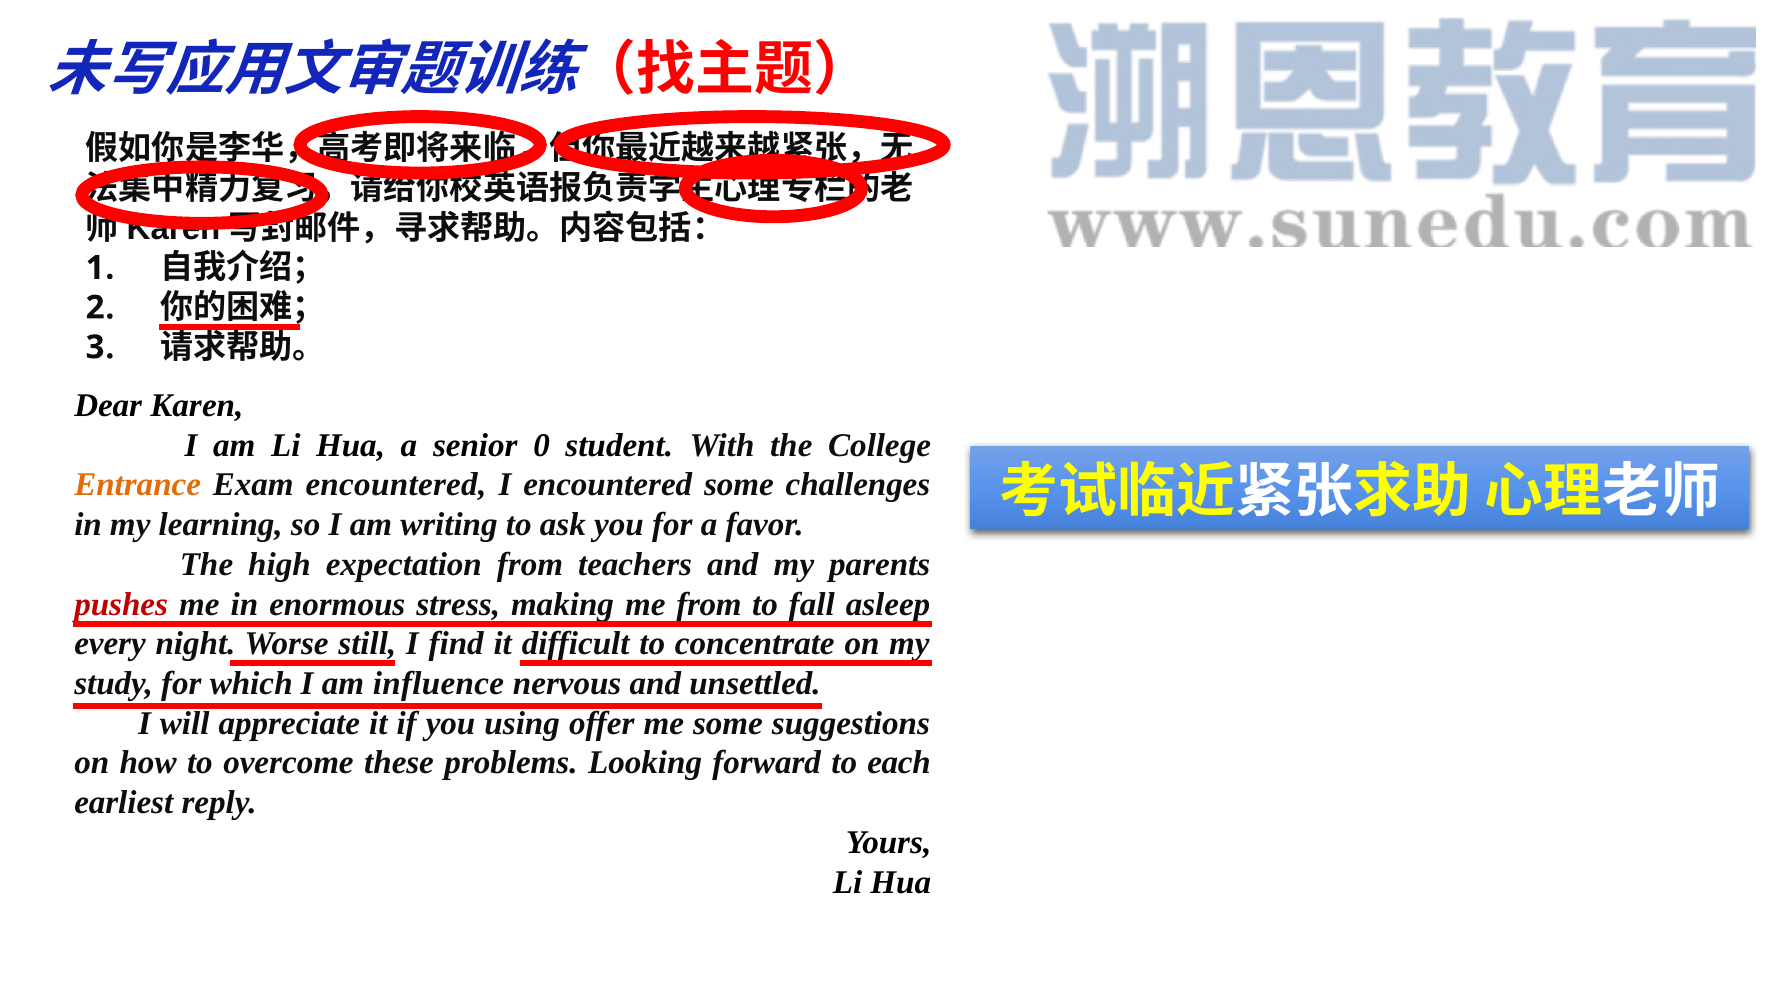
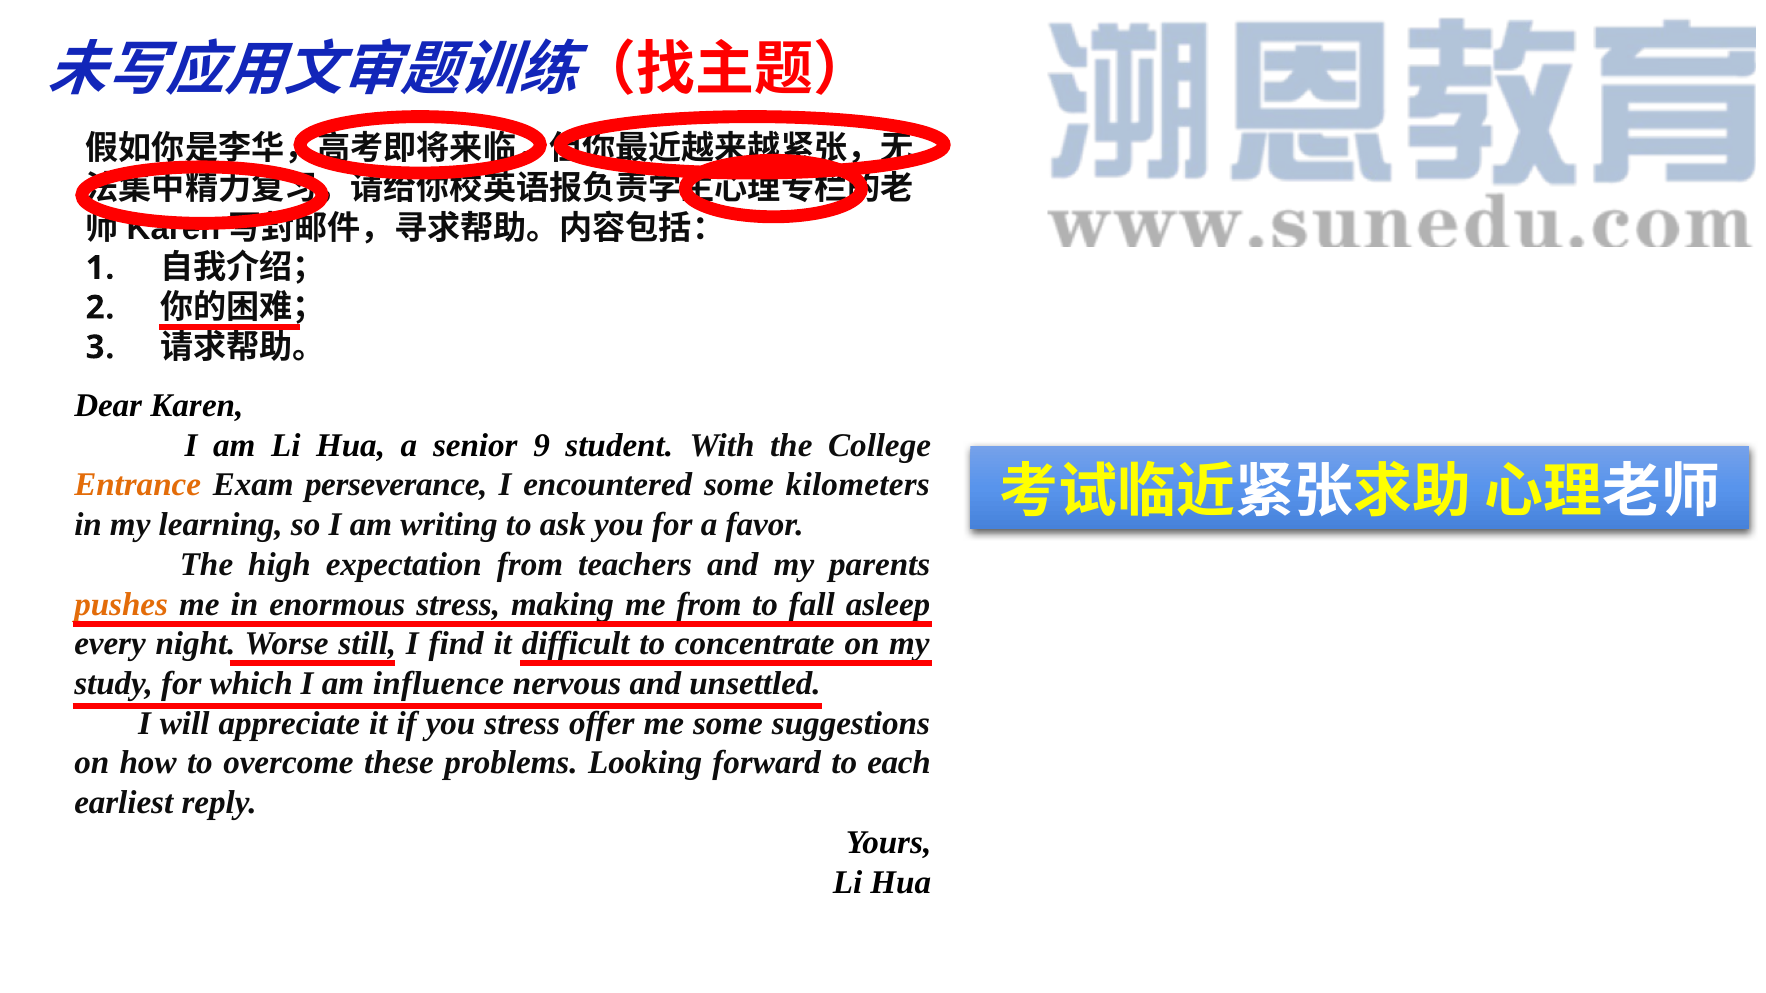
0: 0 -> 9 (542, 445)
Exam encountered: encountered -> perseverance (396, 485)
challenges: challenges -> kilometers (858, 485)
pushes colour: red -> orange (121, 604)
you using: using -> stress (522, 724)
